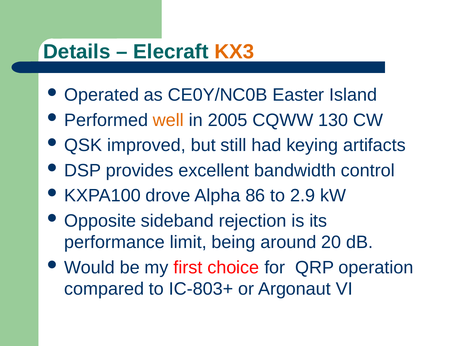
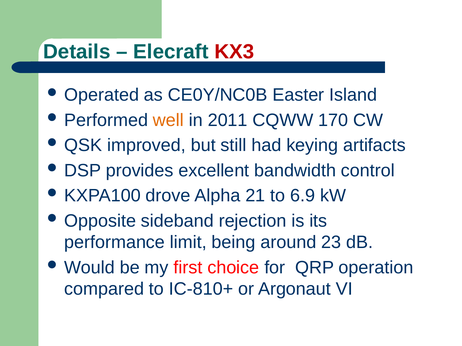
KX3 colour: orange -> red (234, 52)
2005: 2005 -> 2011 (228, 120)
130: 130 -> 170 (333, 120)
86: 86 -> 21 (255, 196)
2.9: 2.9 -> 6.9 (303, 196)
20: 20 -> 23 (331, 243)
IC-803+: IC-803+ -> IC-810+ (201, 289)
